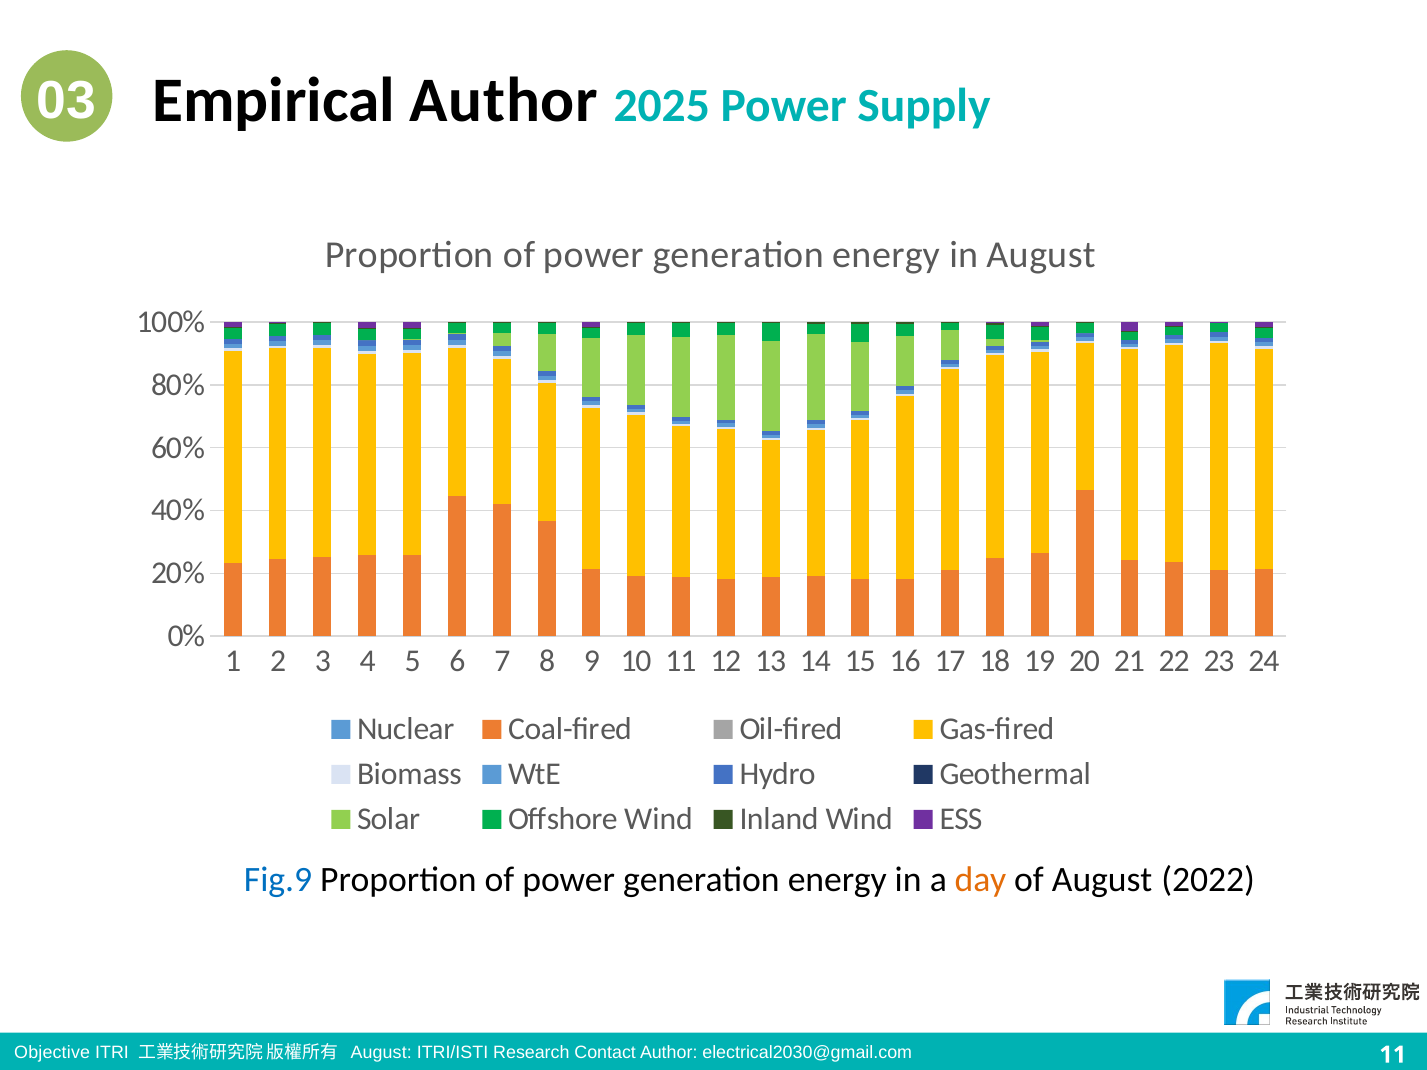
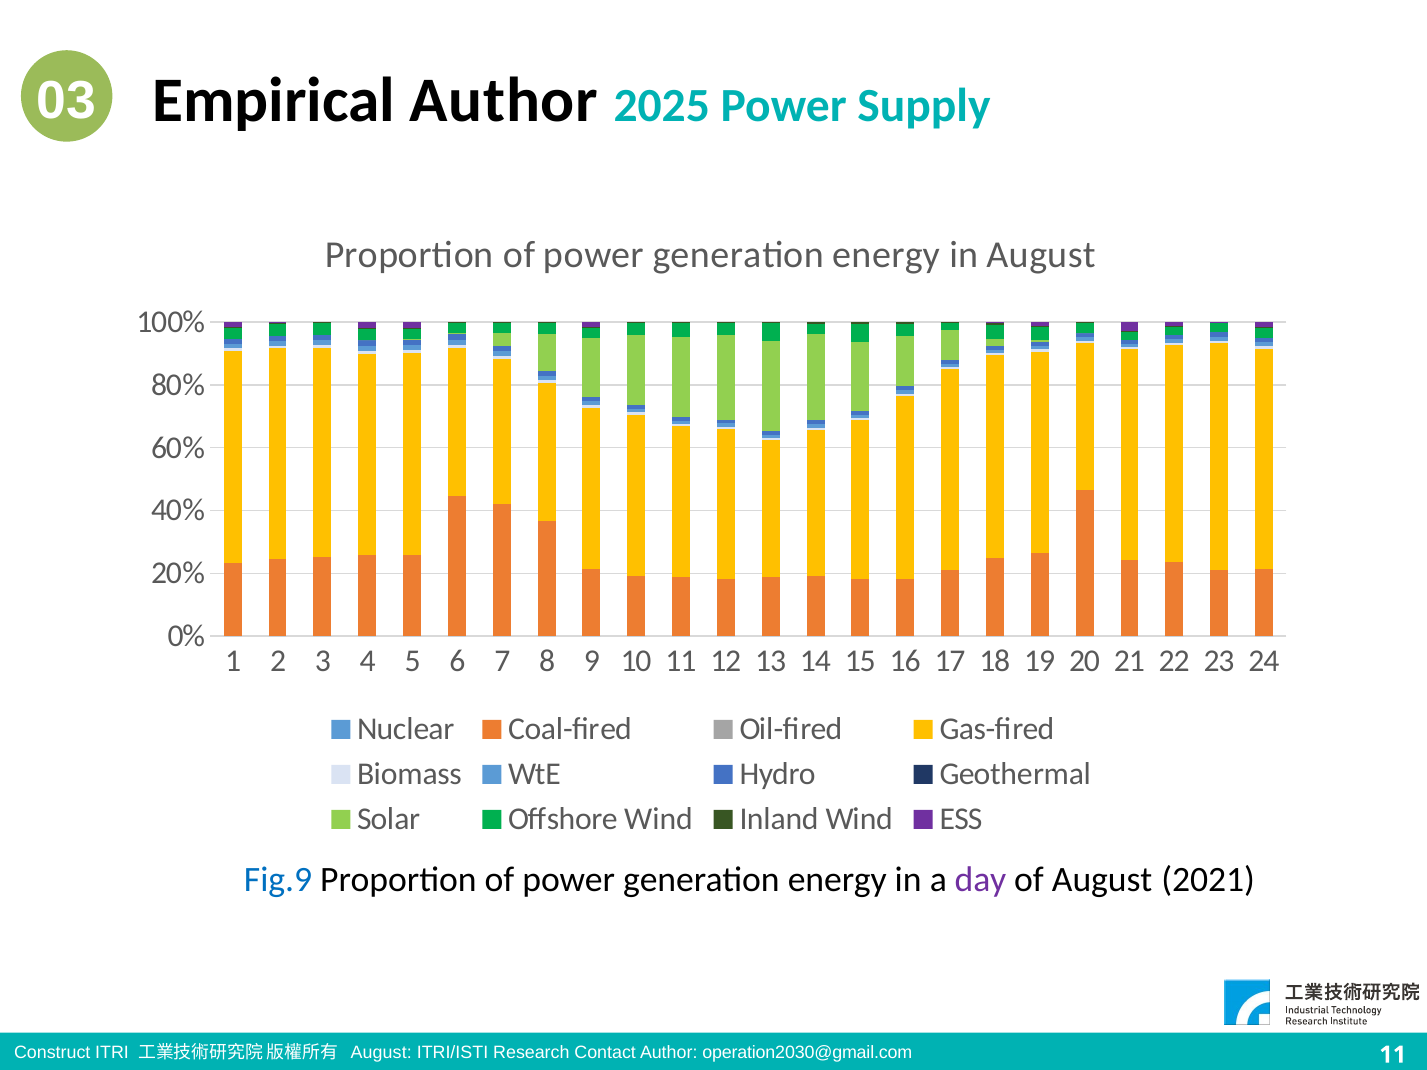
day colour: orange -> purple (980, 880)
2022: 2022 -> 2021 (1208, 880)
Objective: Objective -> Construct (52, 1053)
electrical2030@gmail.com: electrical2030@gmail.com -> operation2030@gmail.com (807, 1053)
